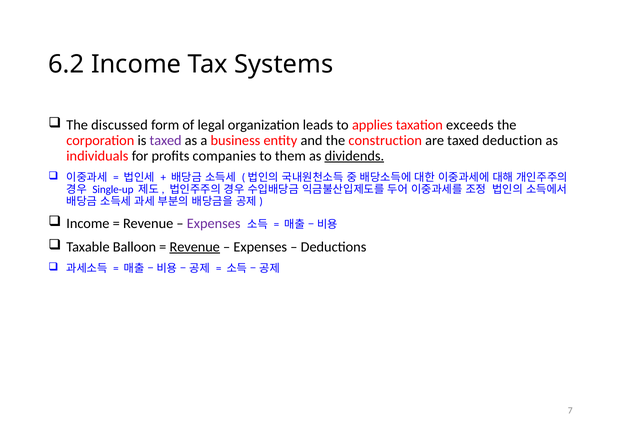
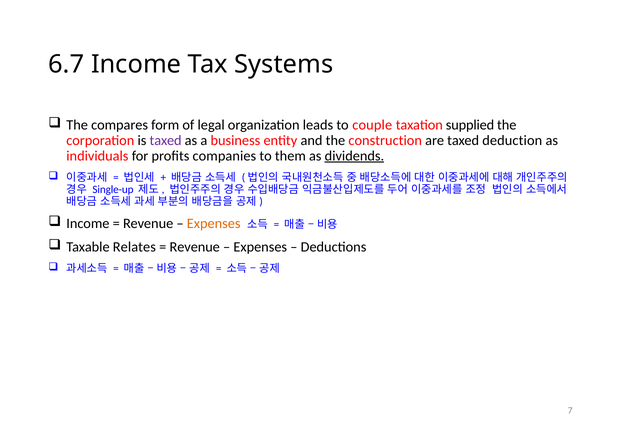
6.2: 6.2 -> 6.7 (66, 64)
discussed: discussed -> compares (120, 125)
applies: applies -> couple (372, 125)
exceeds: exceeds -> supplied (470, 125)
Expenses colour: purple -> orange (214, 223)
Balloon: Balloon -> Relates (134, 247)
Revenue underline: present -> none (195, 247)
